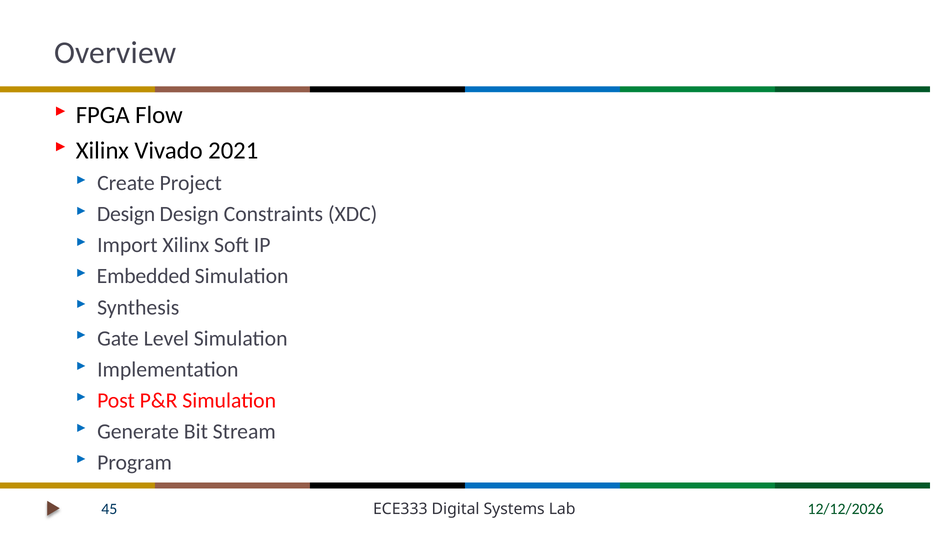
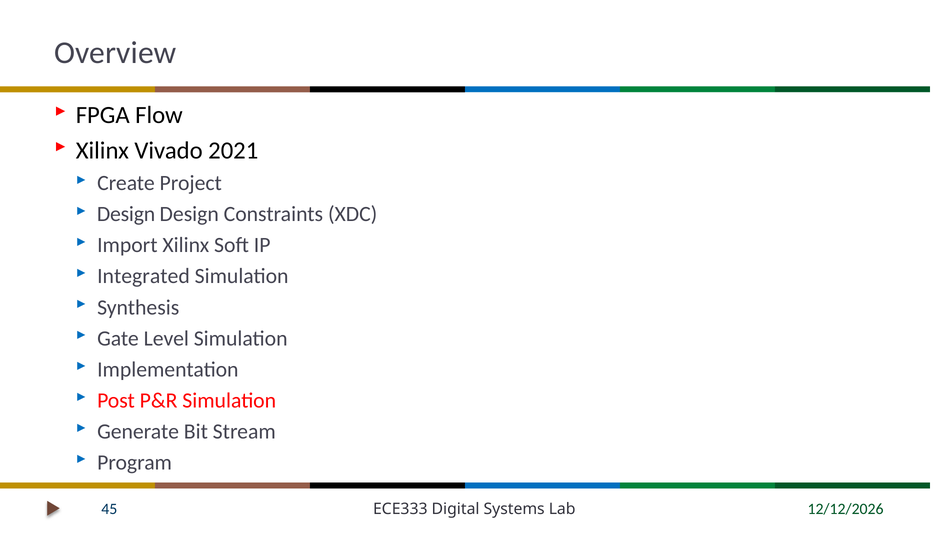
Embedded: Embedded -> Integrated (143, 276)
